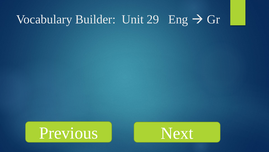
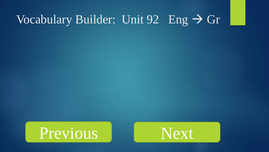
29: 29 -> 92 (153, 19)
